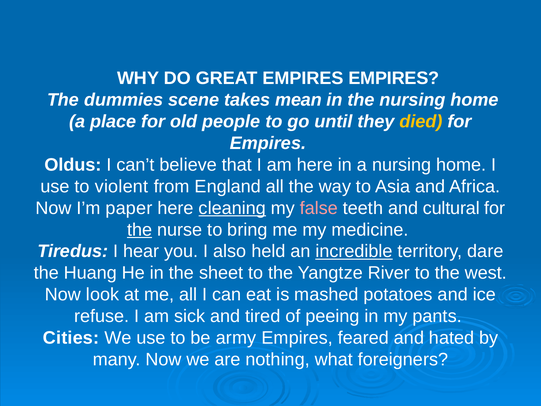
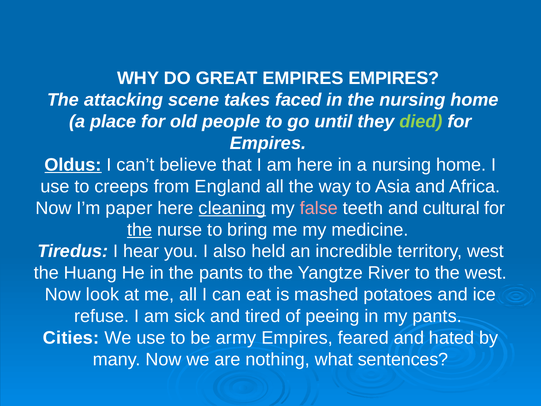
dummies: dummies -> attacking (124, 100)
mean: mean -> faced (298, 100)
died colour: yellow -> light green (421, 121)
Oldus underline: none -> present (73, 165)
violent: violent -> creeps (122, 186)
incredible underline: present -> none (354, 251)
territory dare: dare -> west (485, 251)
the sheet: sheet -> pants (221, 273)
foreigners: foreigners -> sentences (403, 359)
